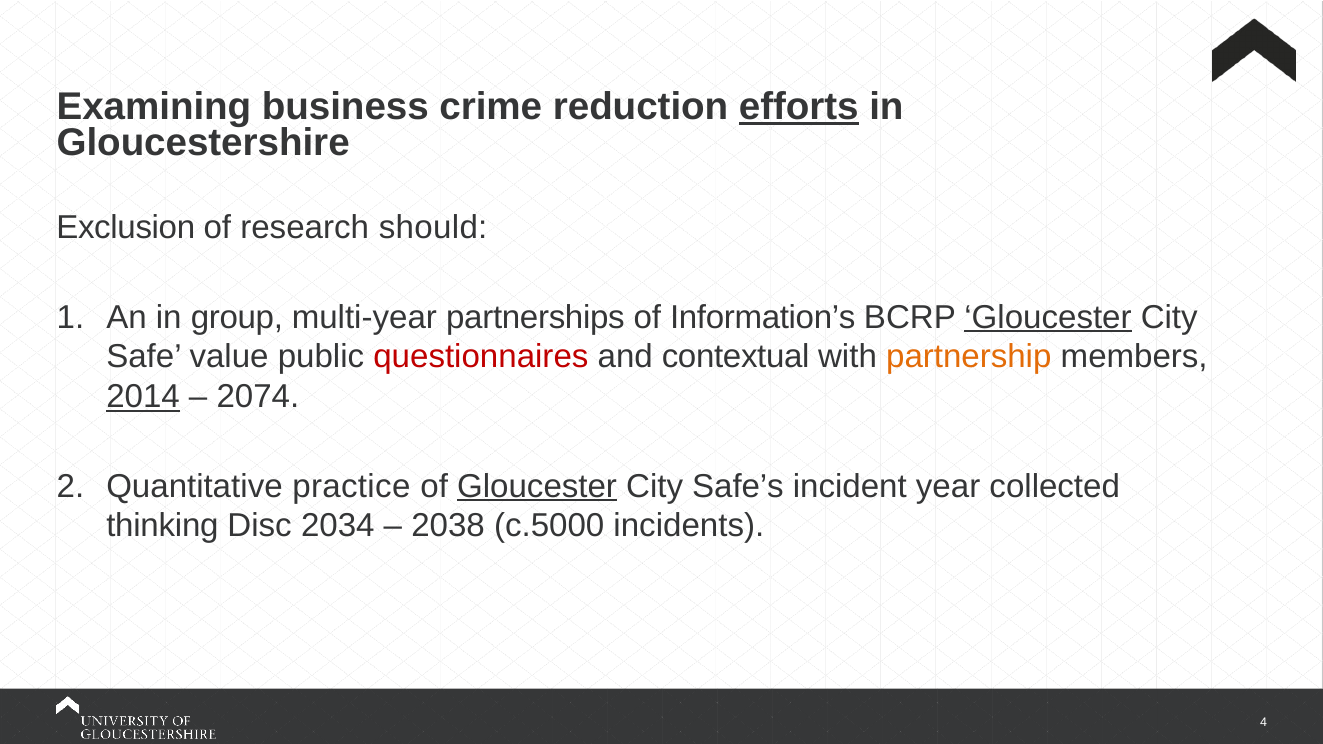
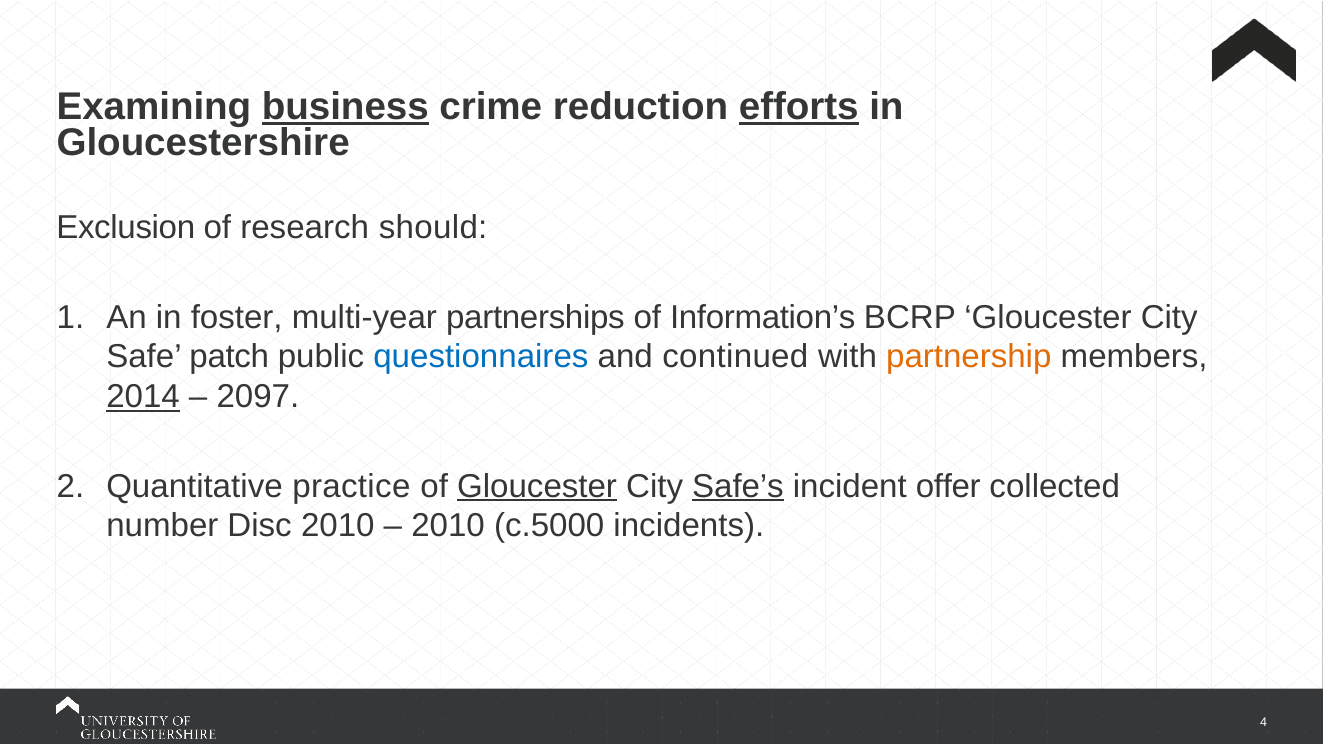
business underline: none -> present (345, 107)
group: group -> foster (237, 317)
Gloucester underline: present -> none (1048, 317)
value: value -> patch (229, 357)
questionnaires colour: red -> blue (481, 357)
contextual: contextual -> continued (735, 357)
2074: 2074 -> 2097 (258, 397)
Safe’s underline: none -> present (738, 486)
year: year -> offer (948, 486)
thinking: thinking -> number (162, 526)
Disc 2034: 2034 -> 2010 (338, 526)
2038: 2038 -> 2010 (448, 526)
